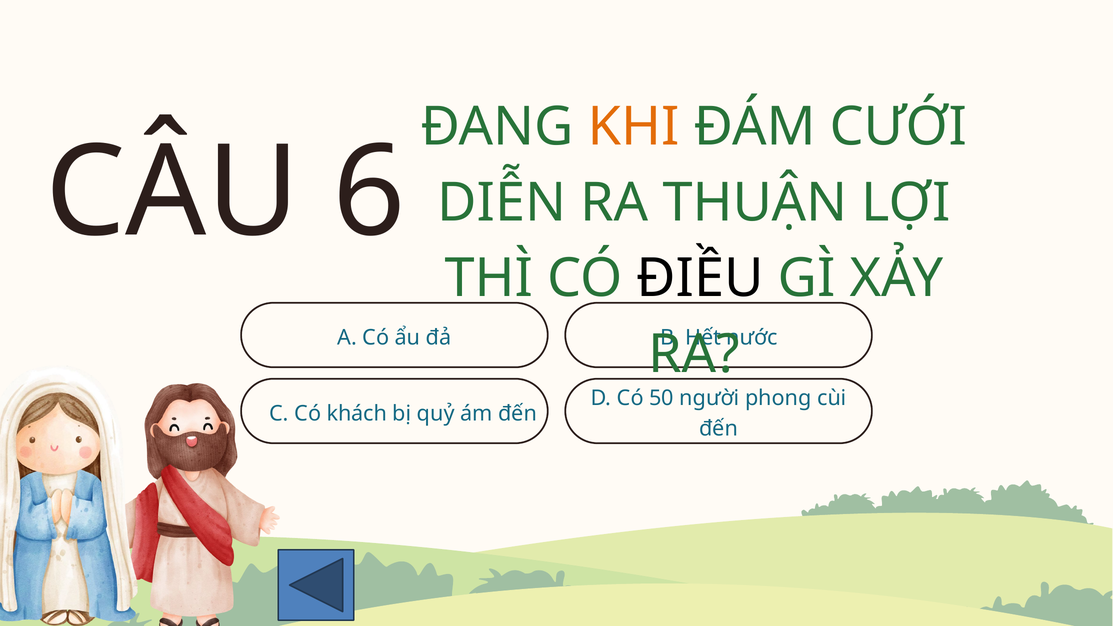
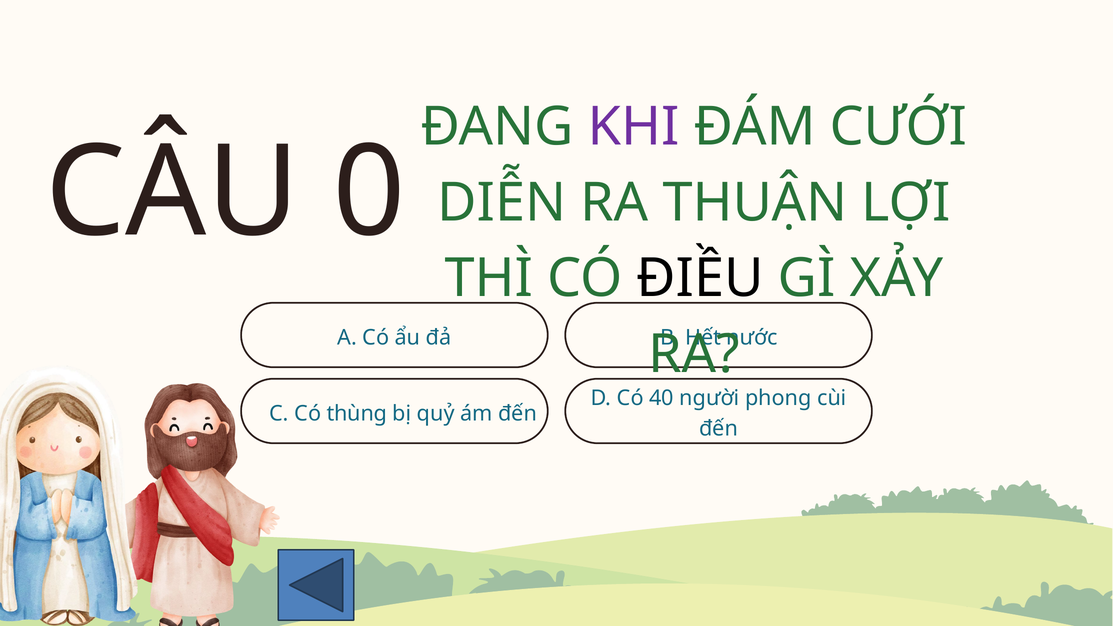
KHI colour: orange -> purple (634, 127)
6: 6 -> 0 (369, 193)
50: 50 -> 40 (661, 398)
khách: khách -> thùng (357, 413)
